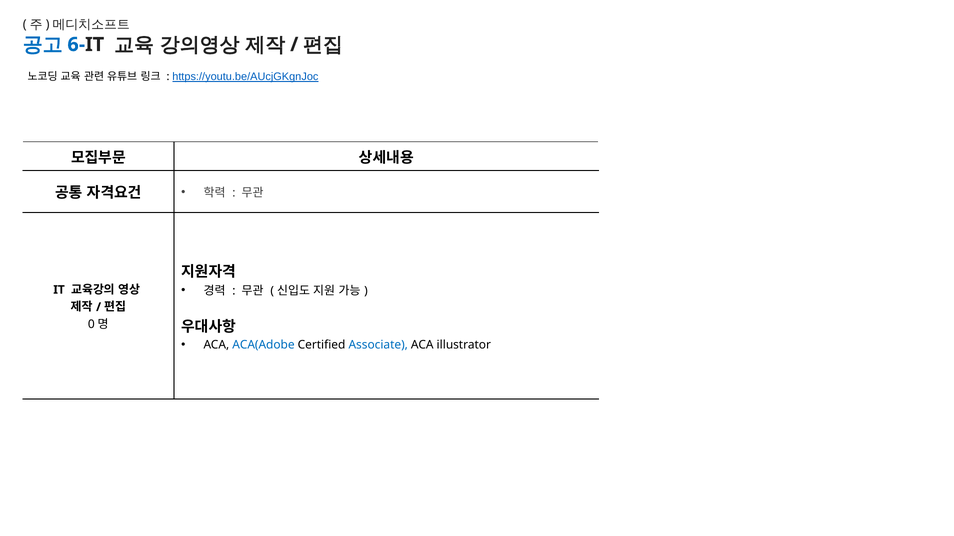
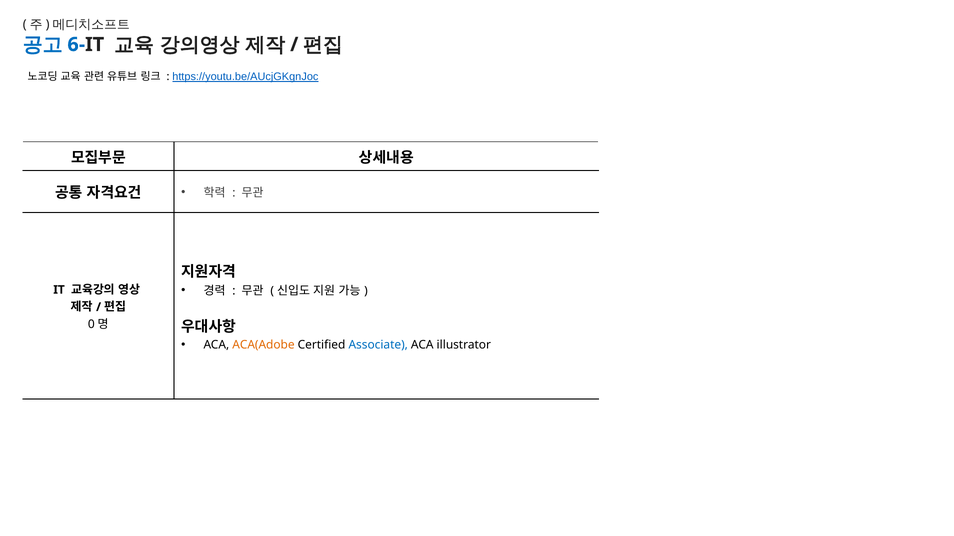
ACA(Adobe colour: blue -> orange (263, 345)
